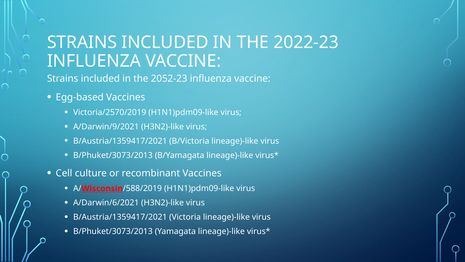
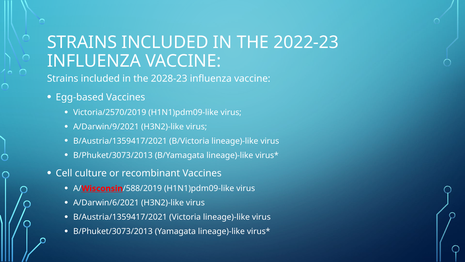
2052-23: 2052-23 -> 2028-23 (169, 78)
